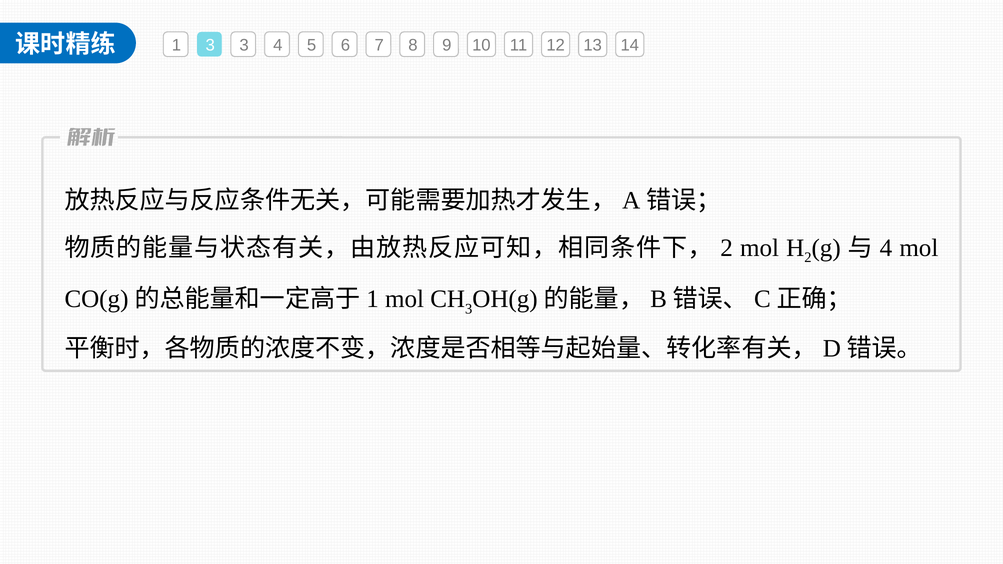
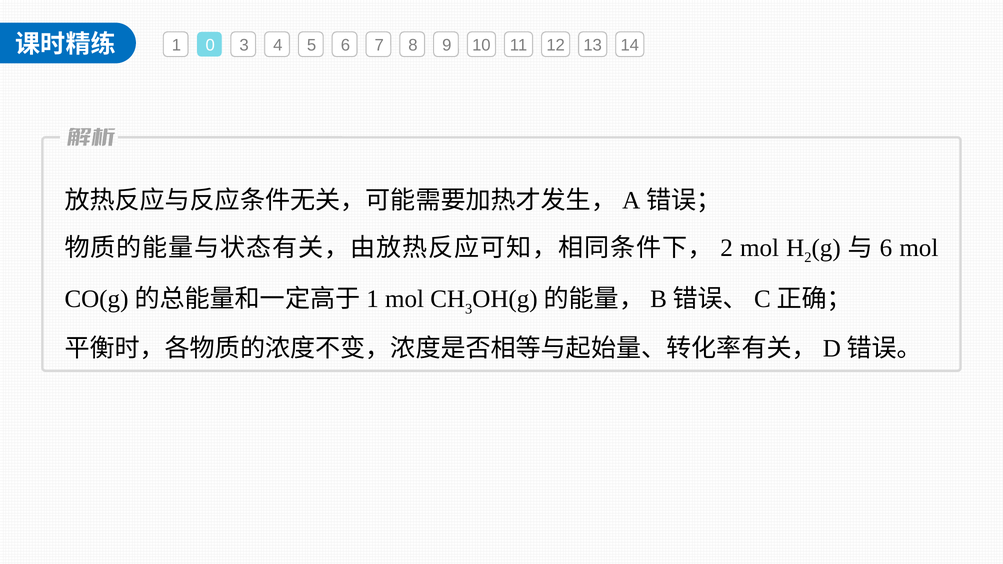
1 3: 3 -> 0 (210, 45)
4: 4 -> 6 (886, 248)
